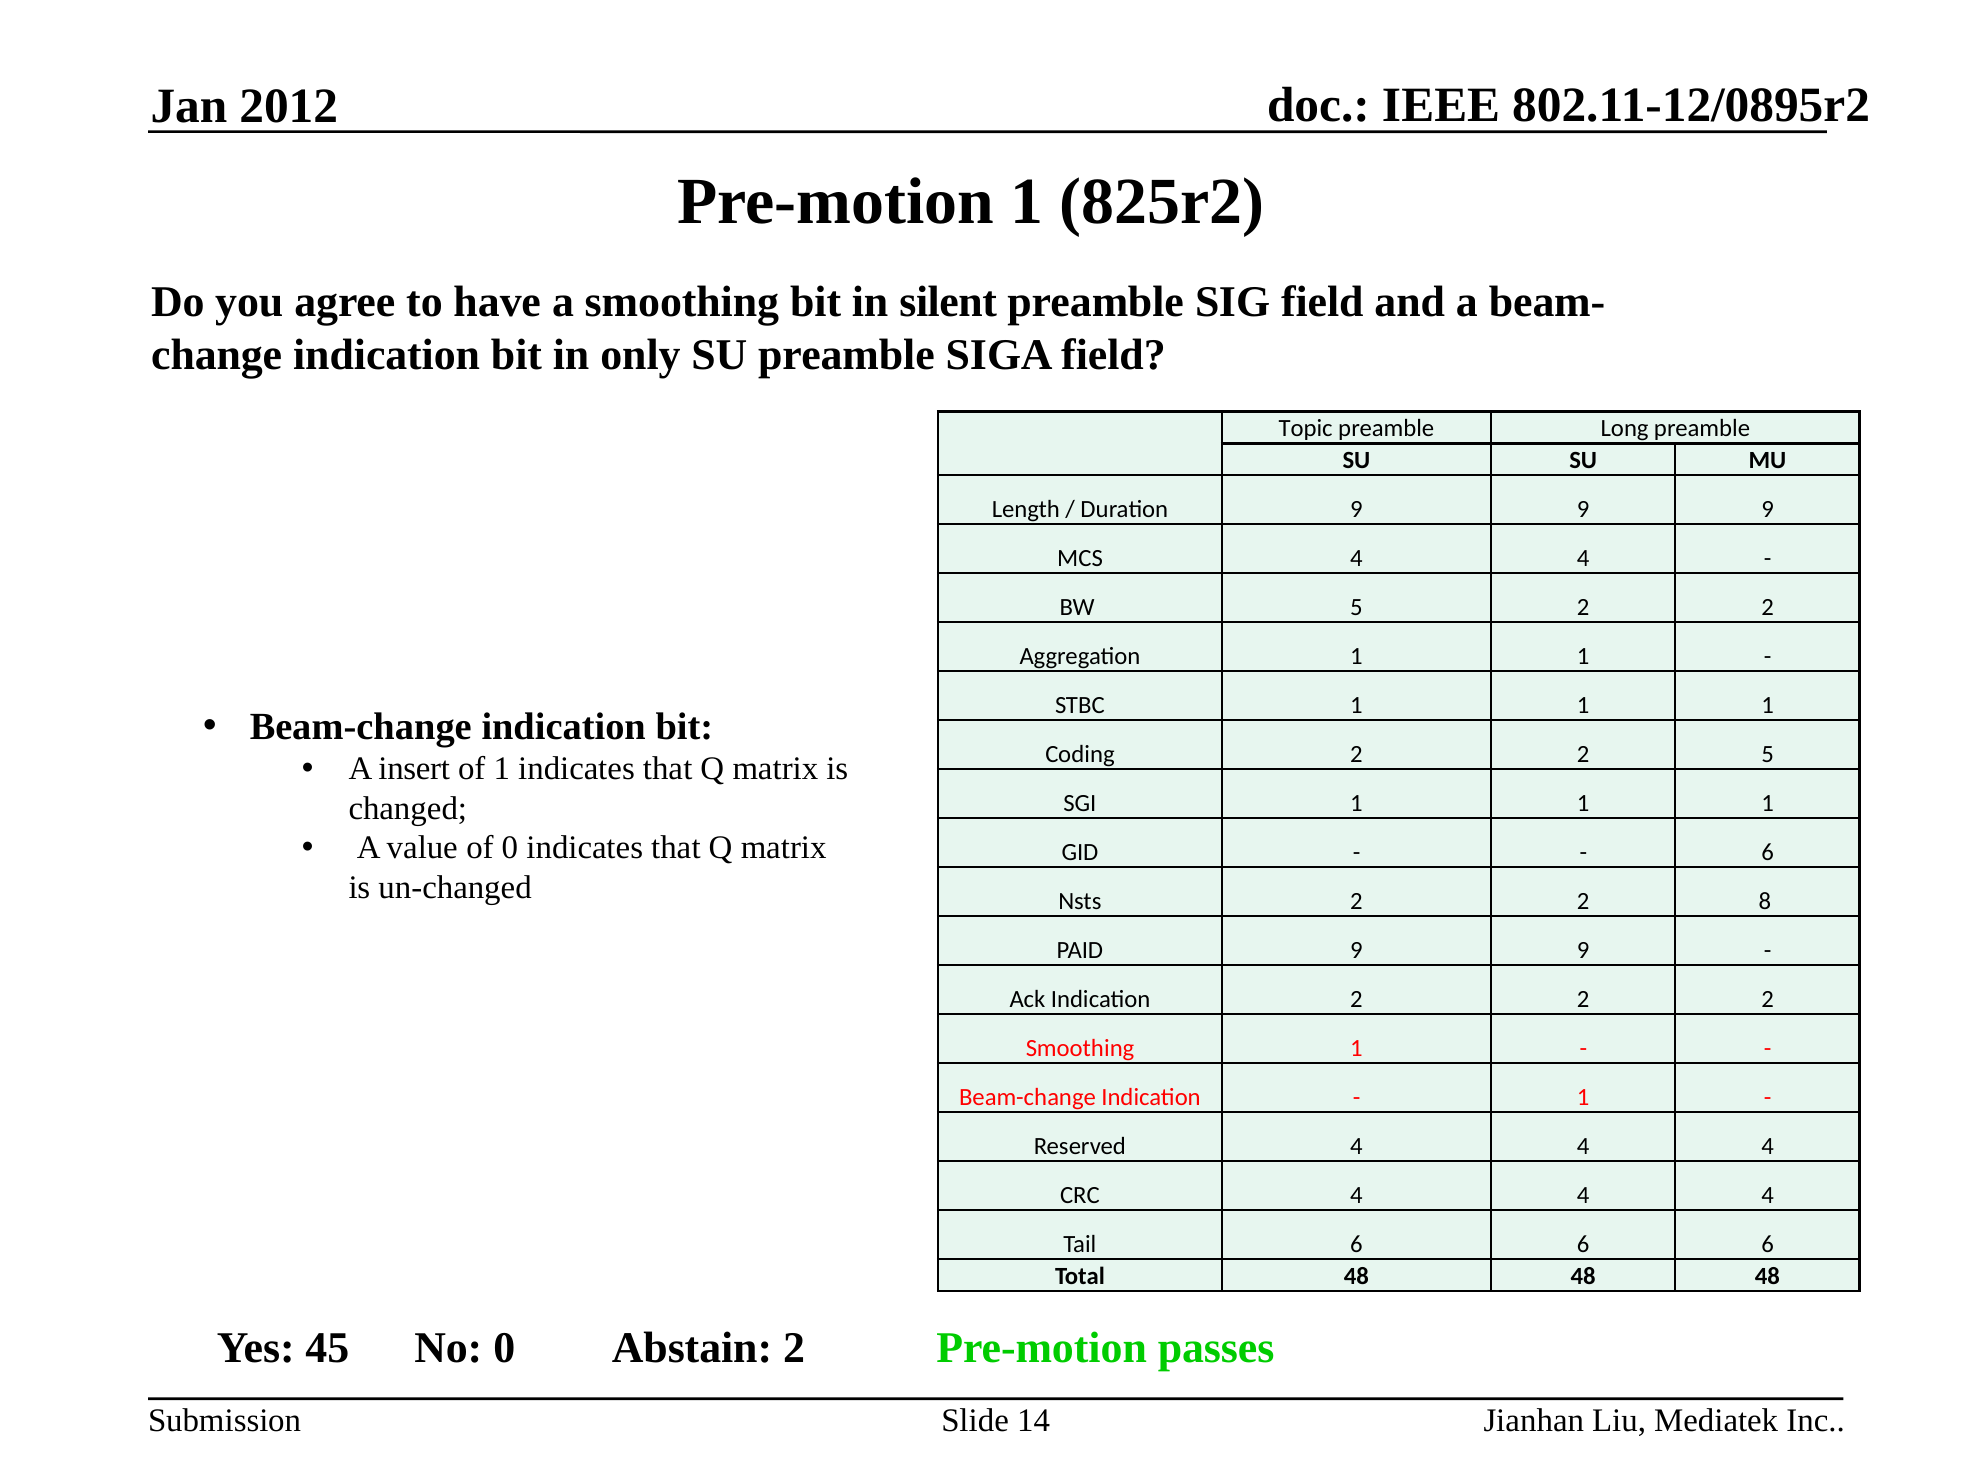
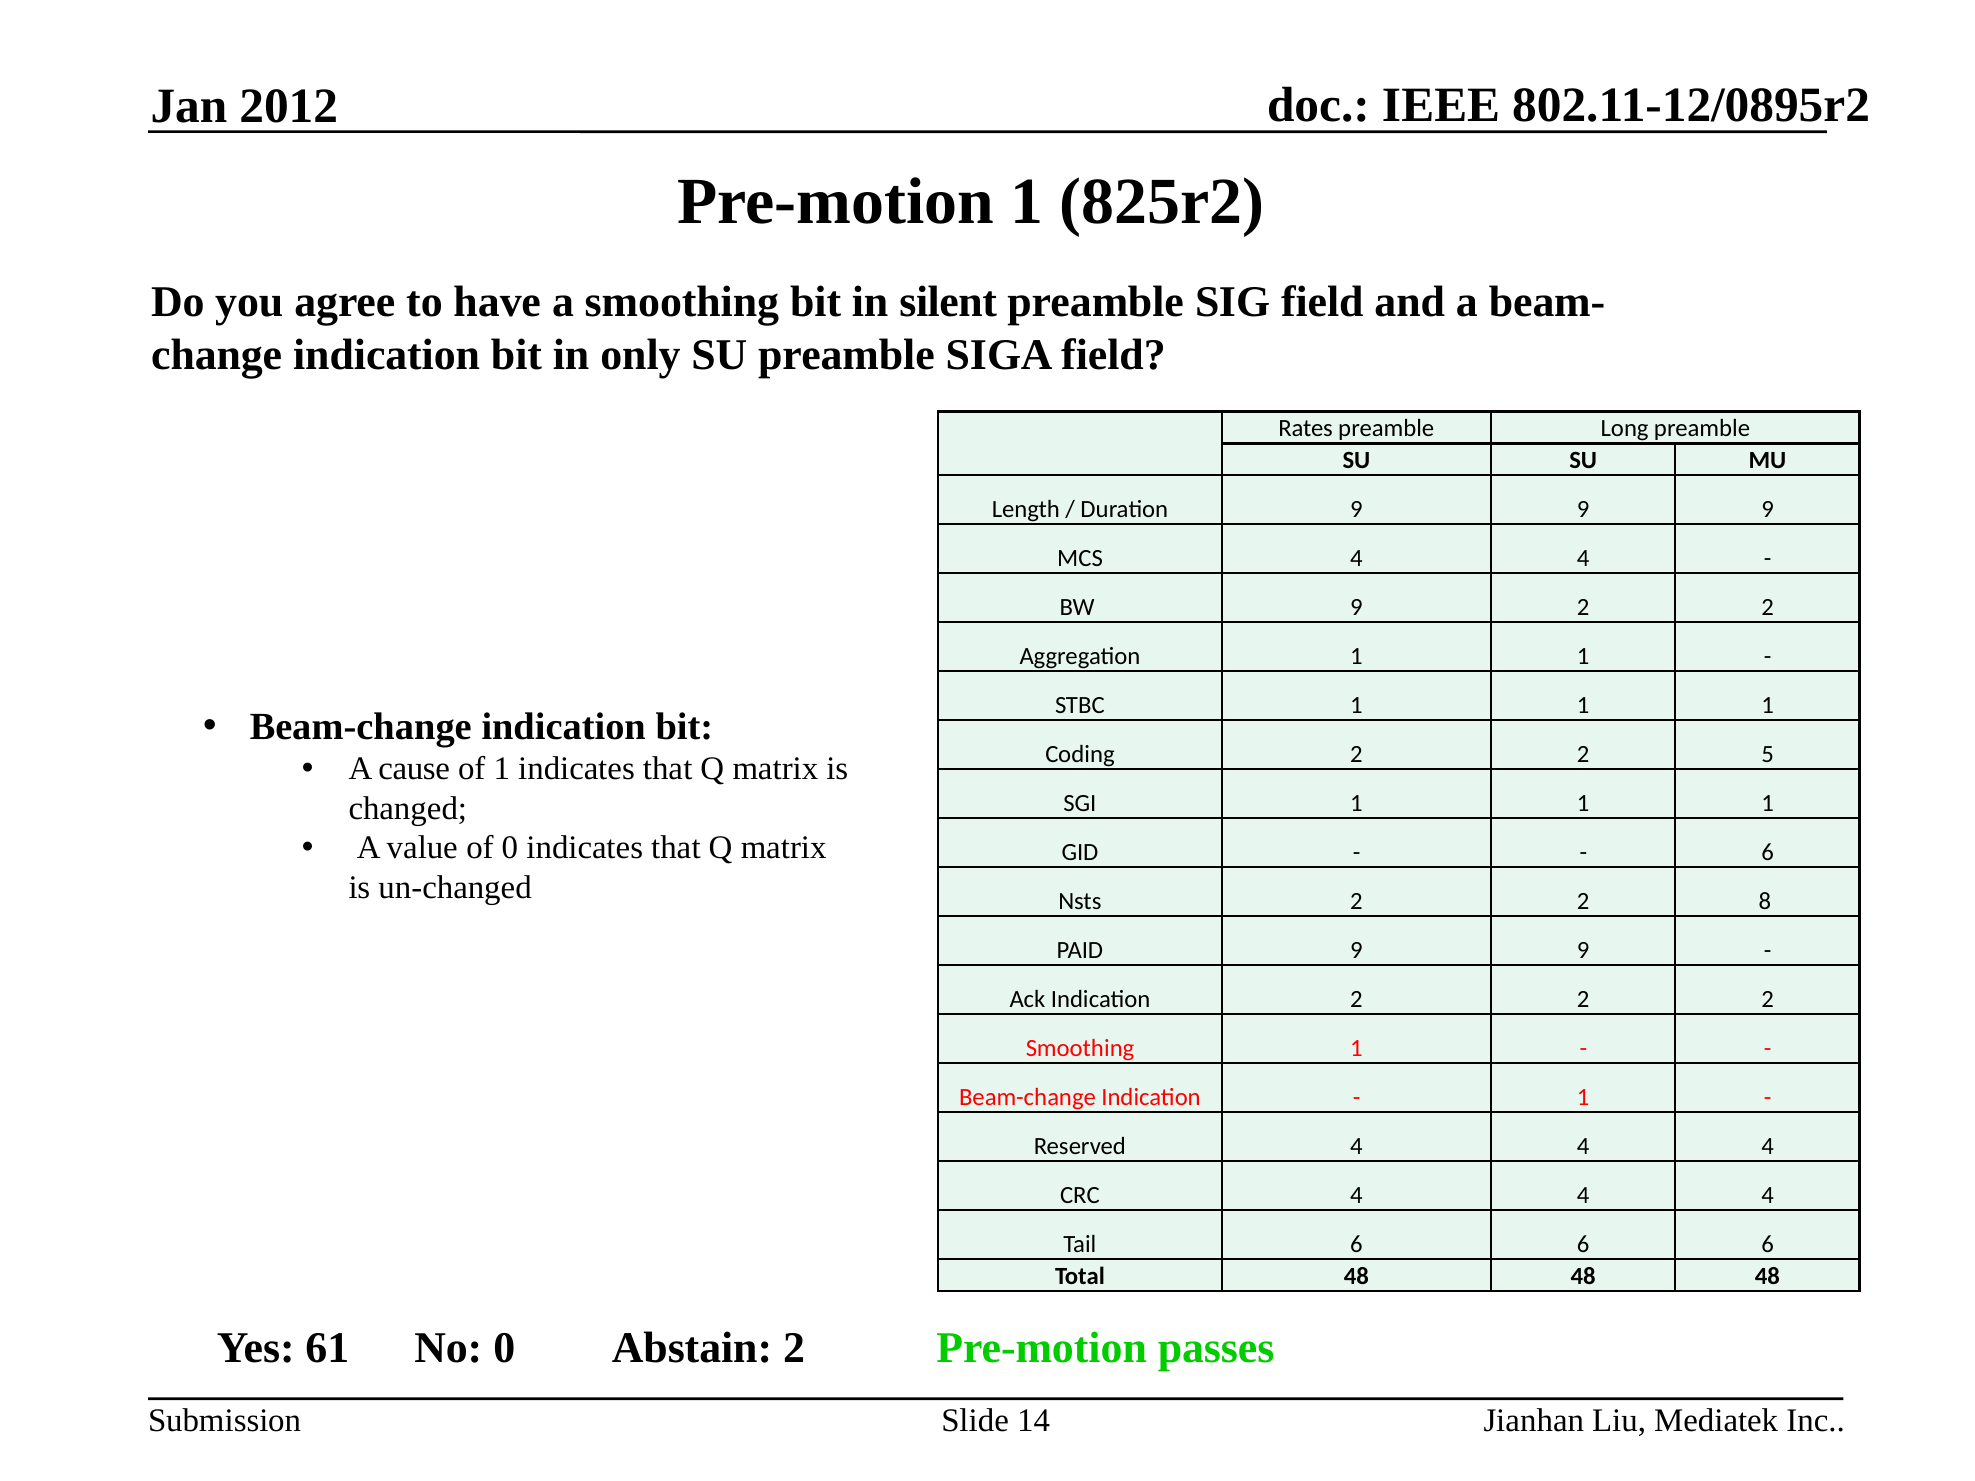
Topic: Topic -> Rates (1306, 429)
BW 5: 5 -> 9 (1356, 608)
insert: insert -> cause (414, 769)
45: 45 -> 61 (327, 1349)
